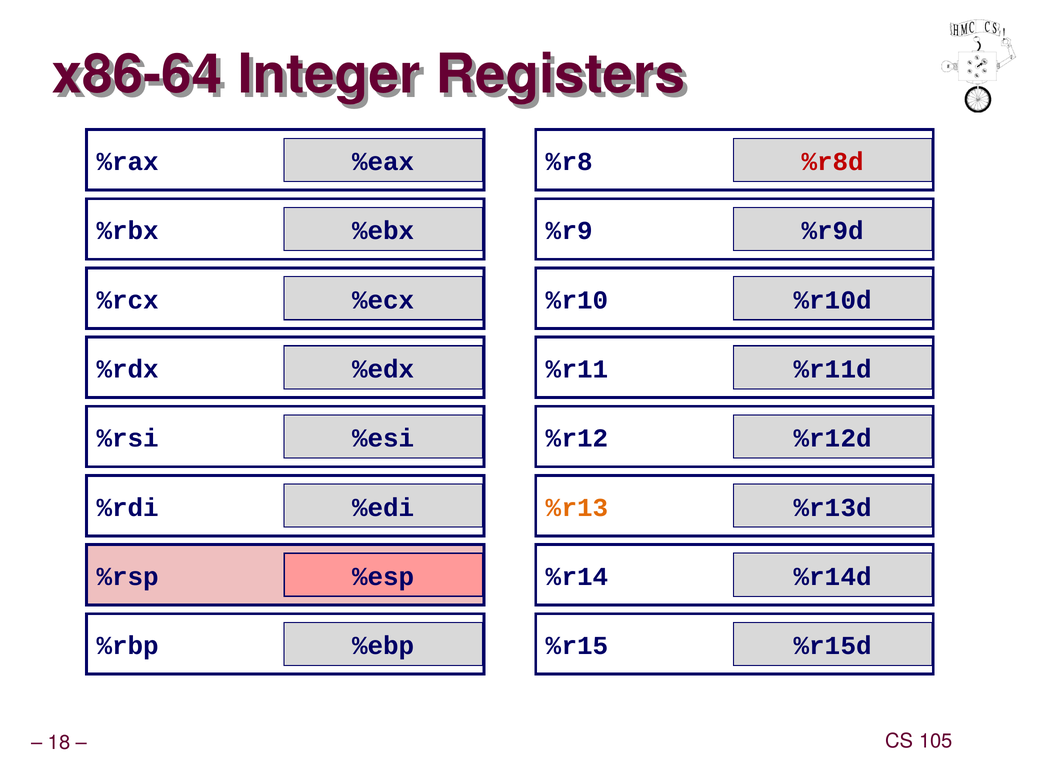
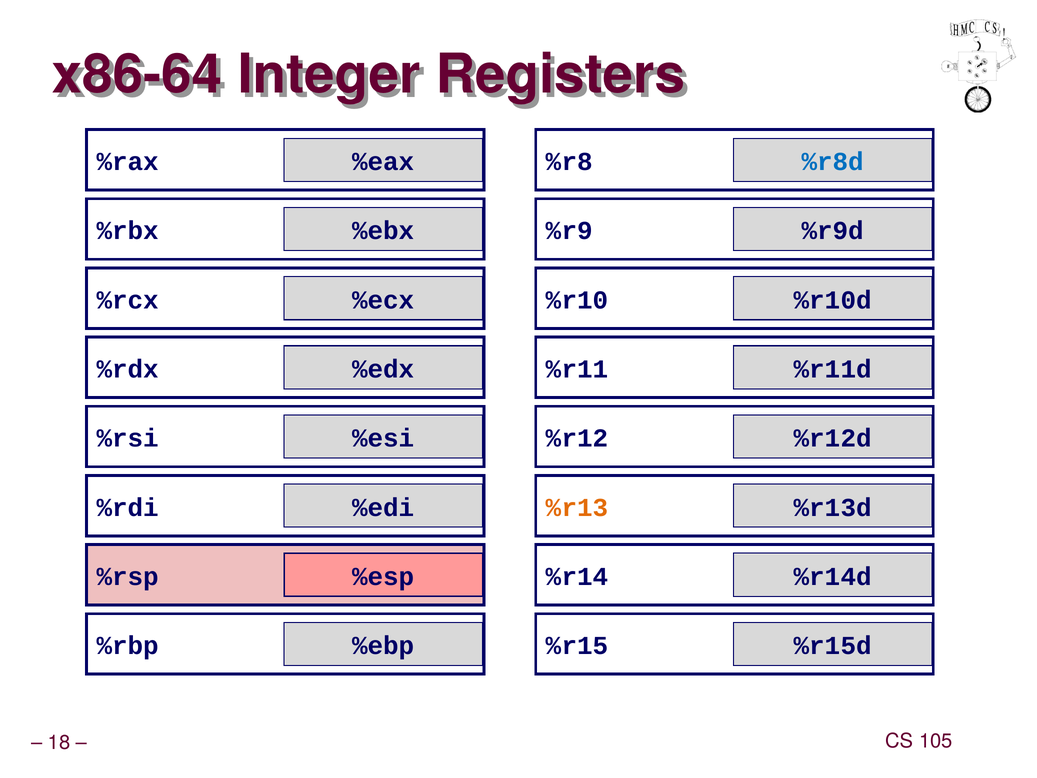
%r8d colour: red -> blue (833, 162)
